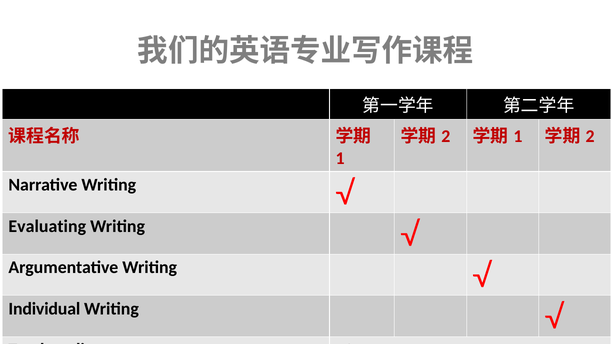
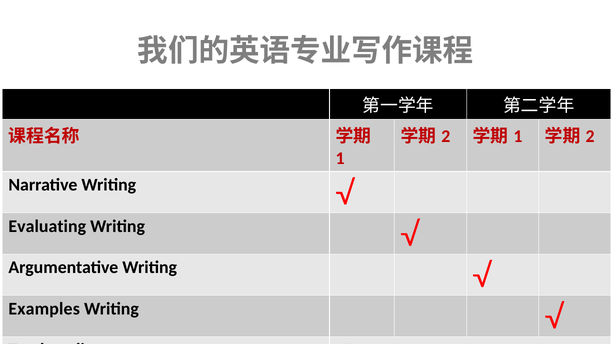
Individual: Individual -> Examples (44, 308)
